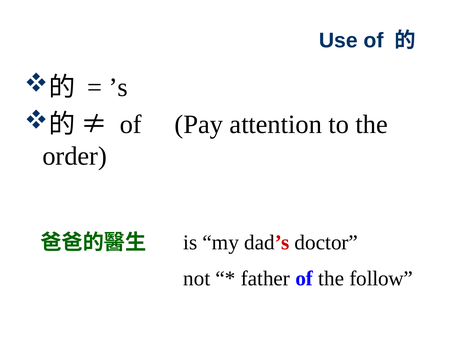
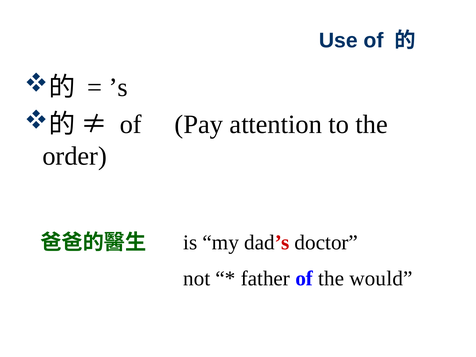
follow: follow -> would (381, 279)
